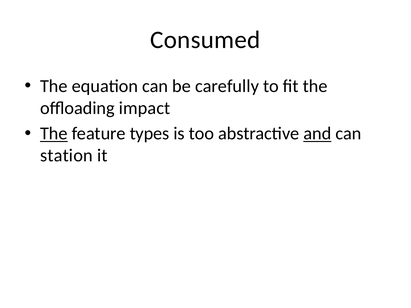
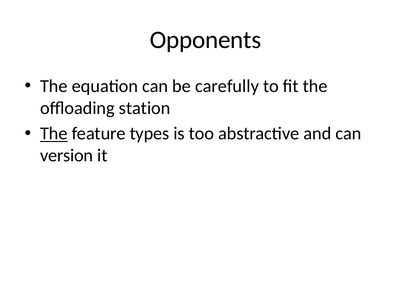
Consumed: Consumed -> Opponents (206, 40)
impact: impact -> station (145, 108)
and underline: present -> none (317, 134)
station: station -> version (67, 156)
